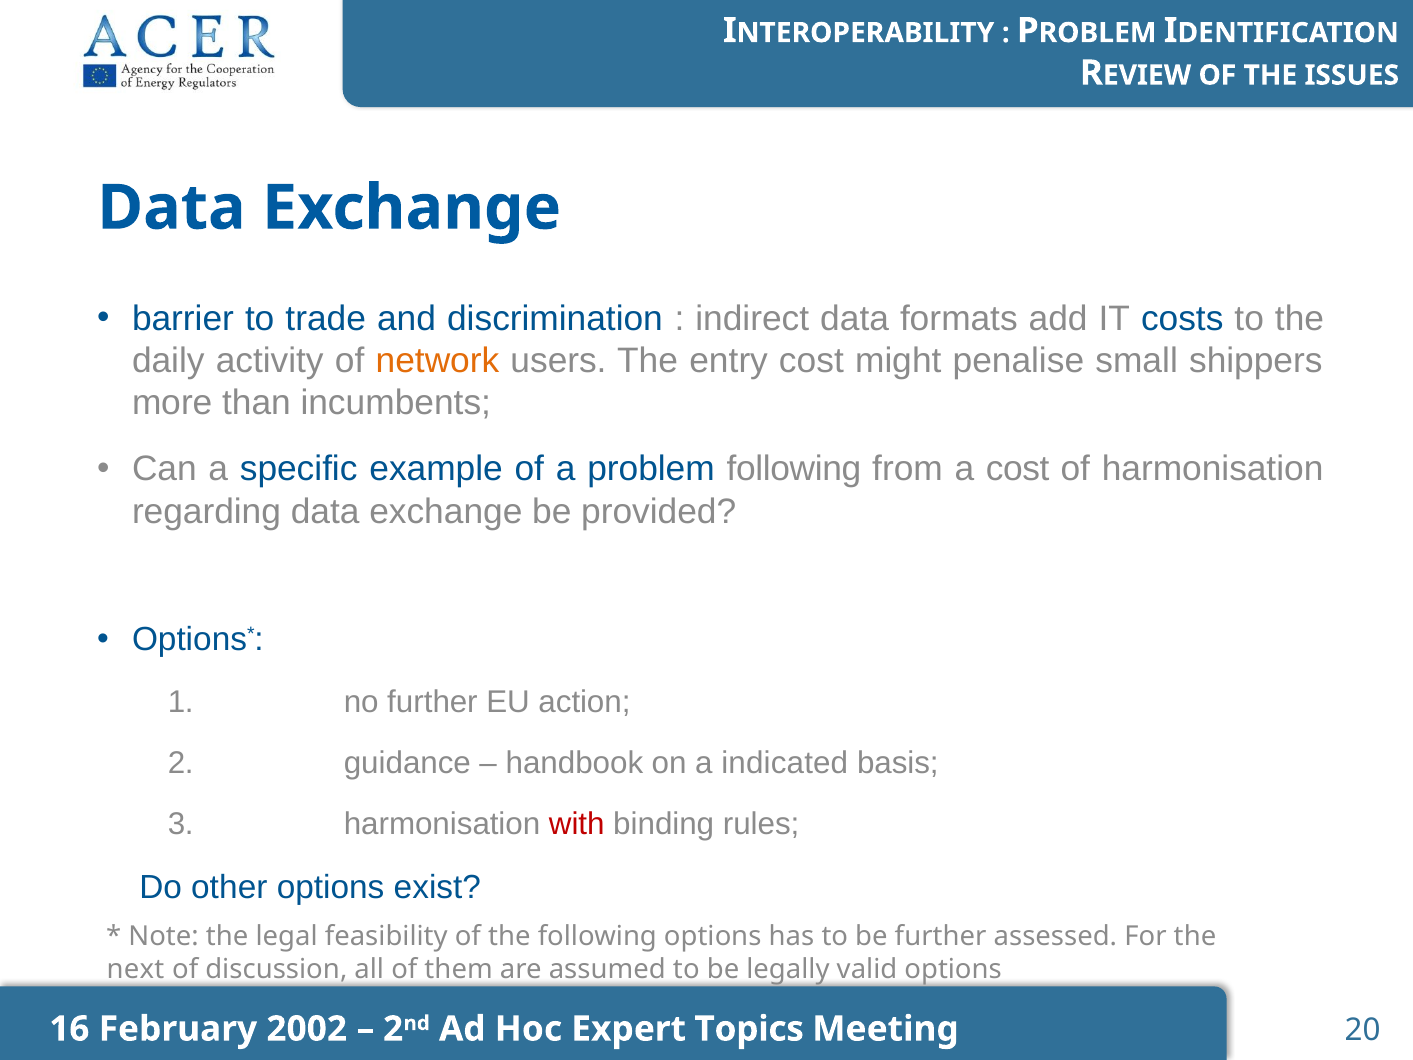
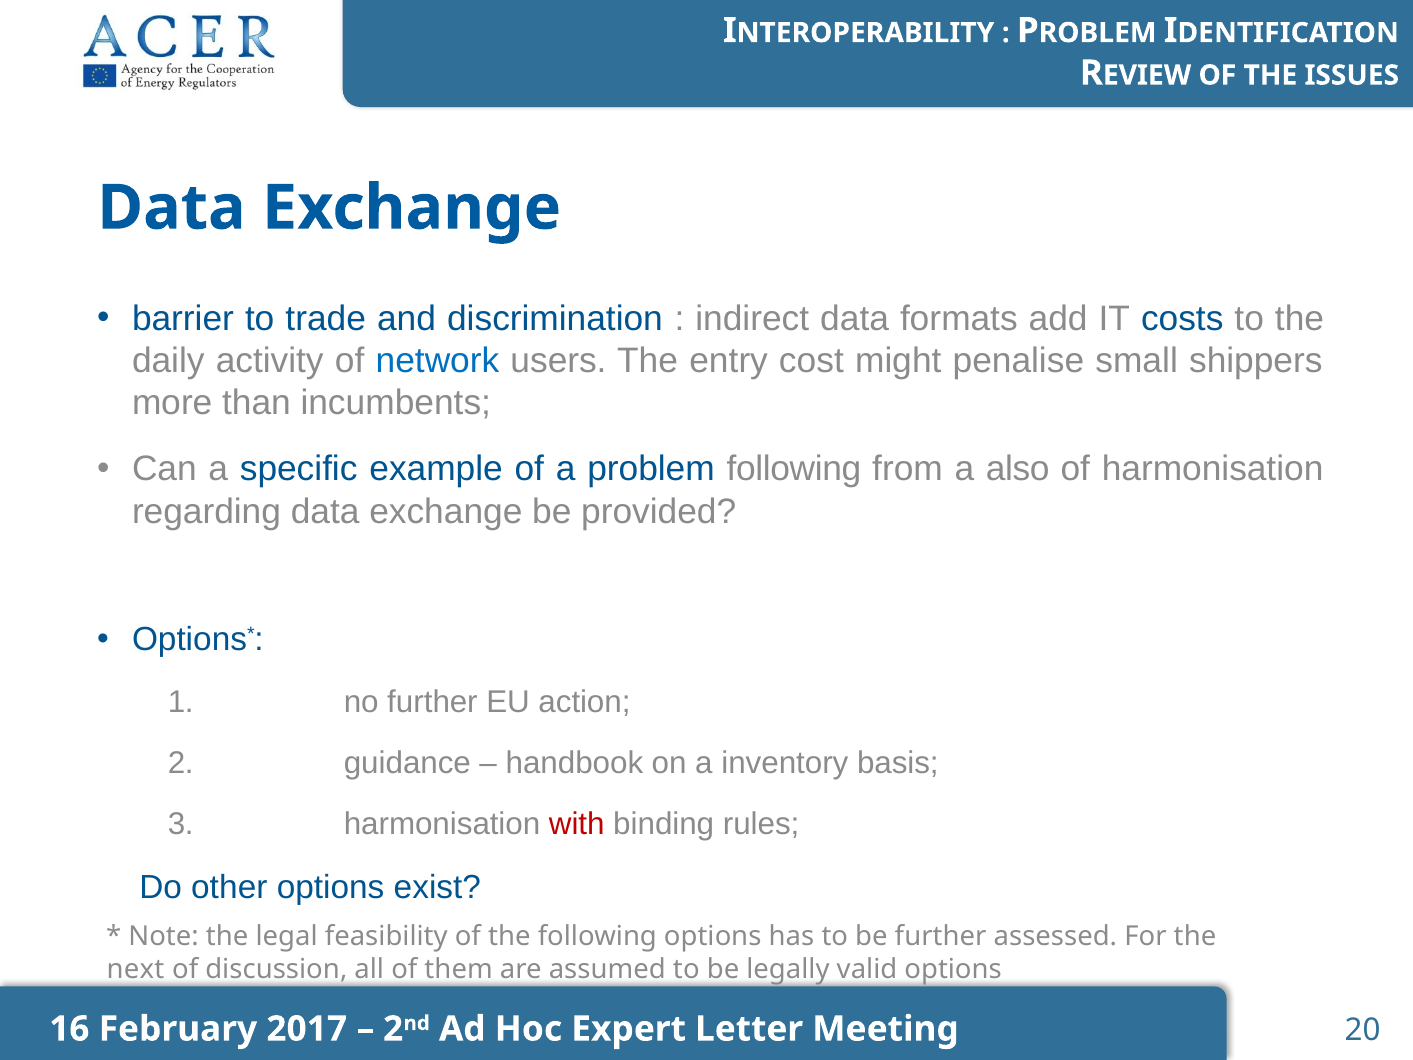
network colour: orange -> blue (438, 361)
a cost: cost -> also (1018, 469)
indicated: indicated -> inventory (785, 763)
2002: 2002 -> 2017 (307, 1029)
Topics: Topics -> Letter (749, 1029)
